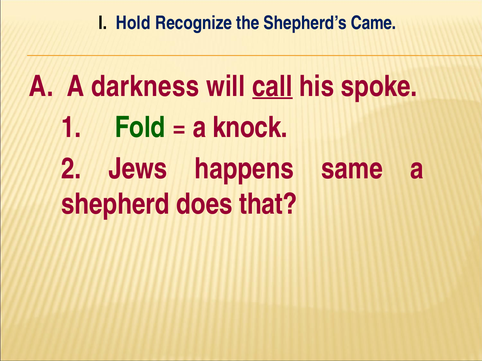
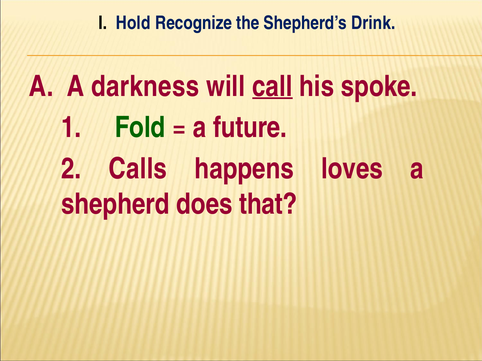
Came: Came -> Drink (373, 23)
knock: knock -> future (250, 128)
Jews: Jews -> Calls (138, 169)
same: same -> loves (352, 169)
